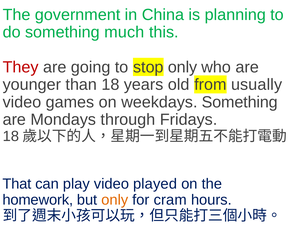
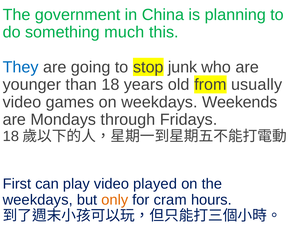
They colour: red -> blue (21, 67)
stop only: only -> junk (183, 67)
weekdays Something: Something -> Weekends (240, 102)
That: That -> First (17, 184)
homework: homework -> weekdays (38, 200)
